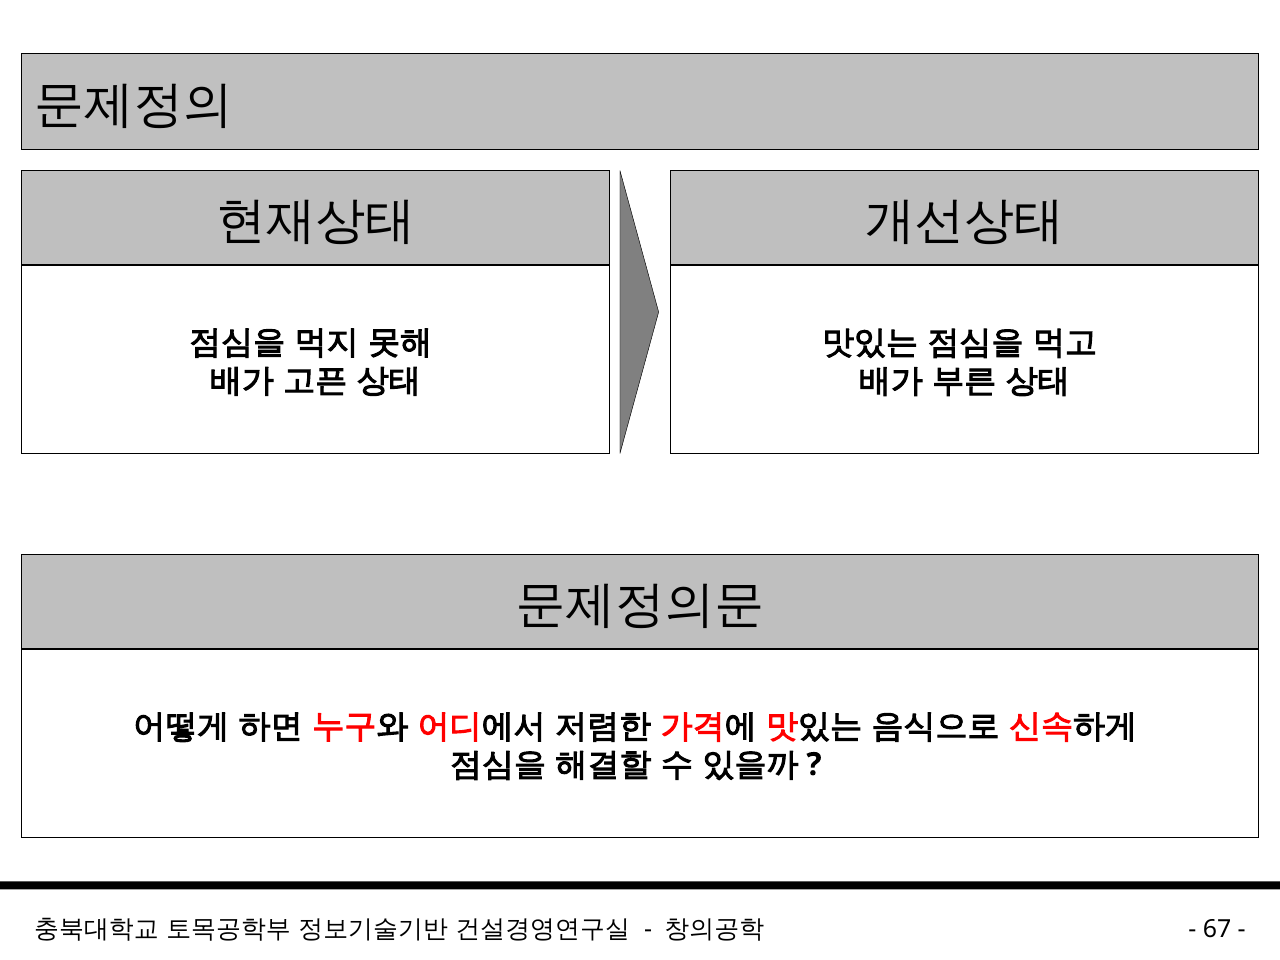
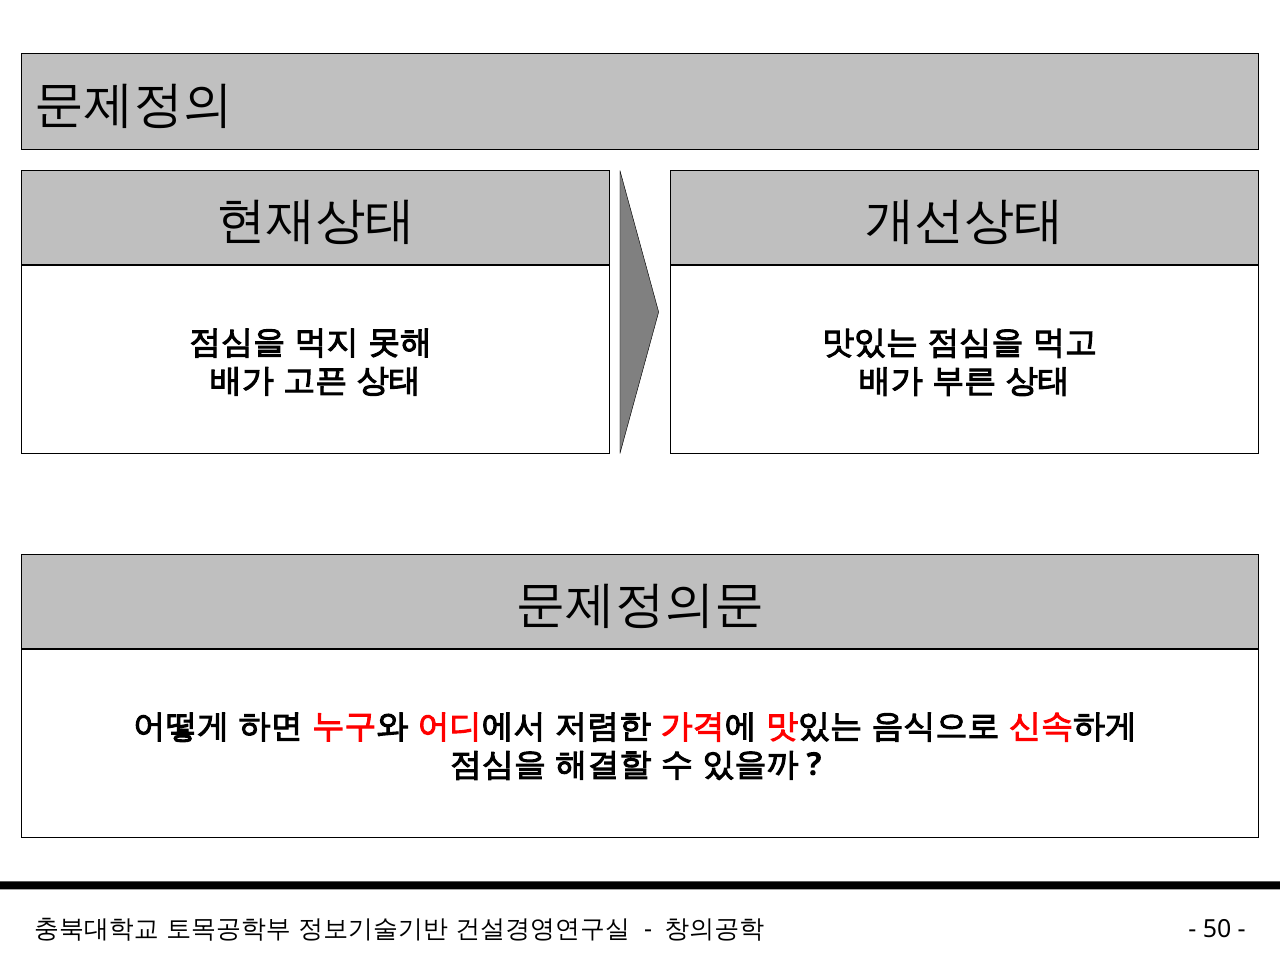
67: 67 -> 50 (1217, 930)
